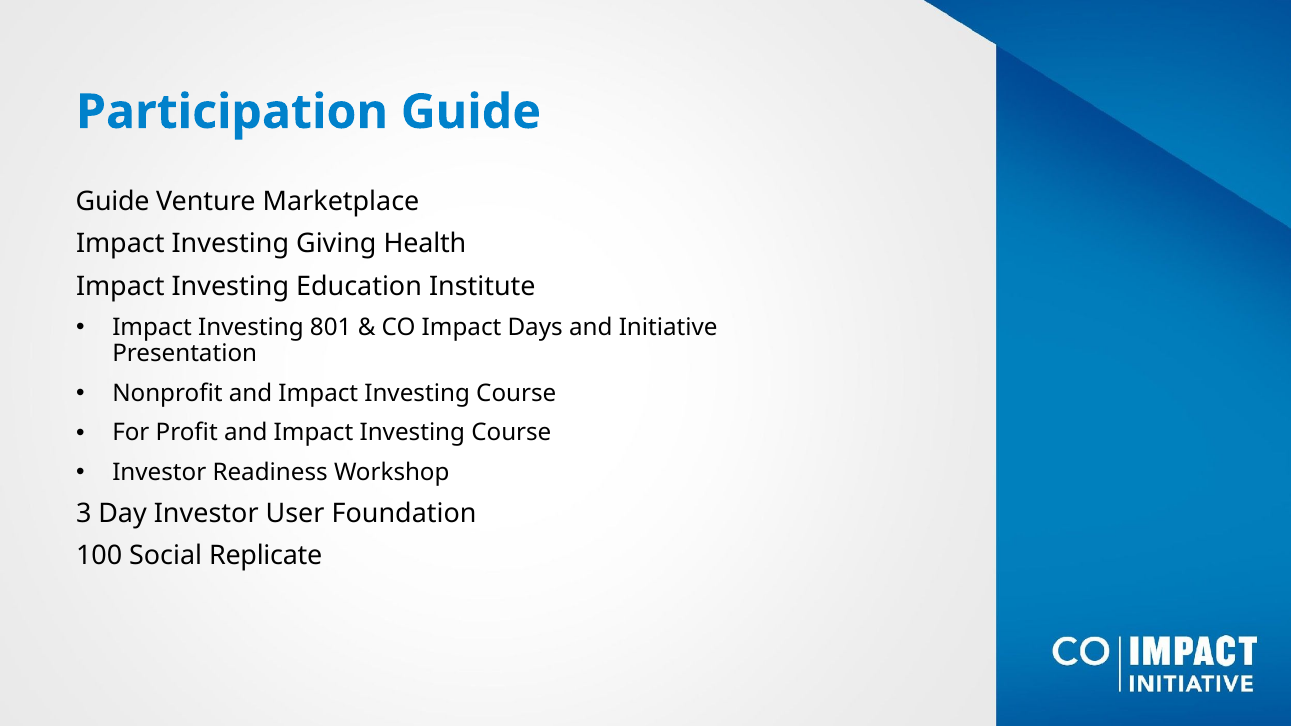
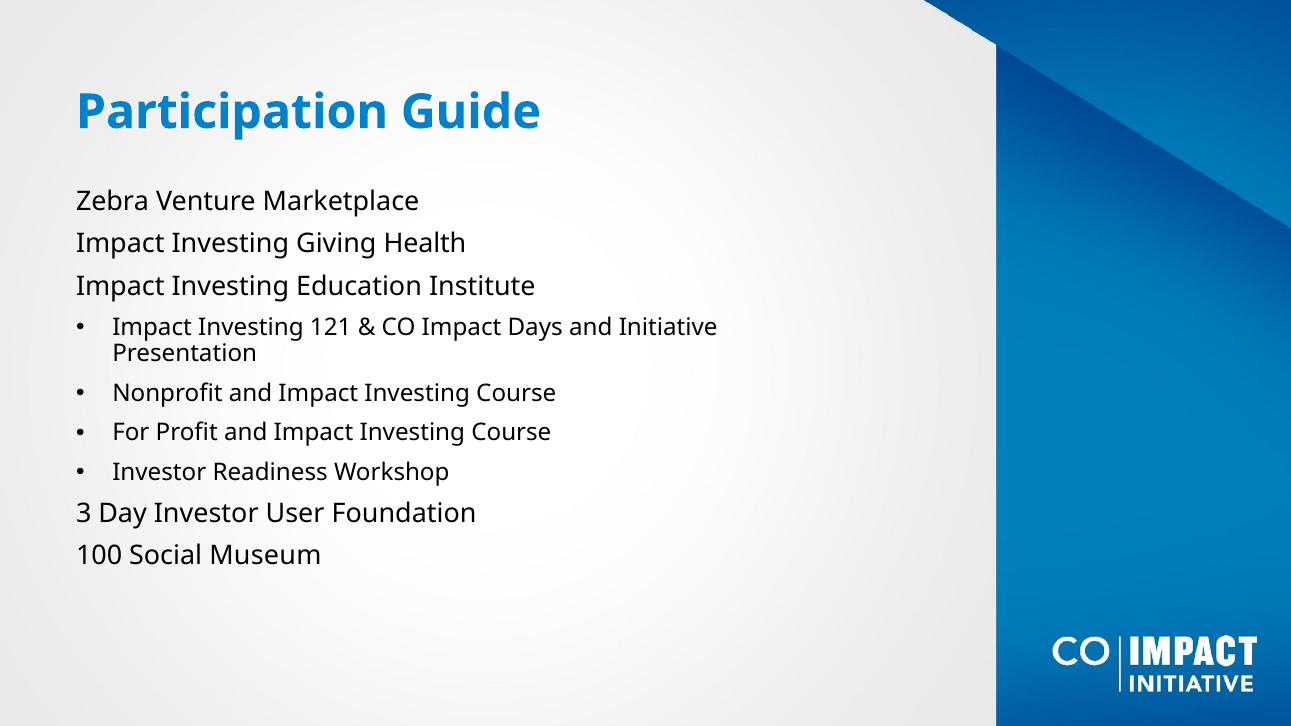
Guide: Guide -> Zebra (113, 202)
801: 801 -> 121 (331, 328)
Replicate: Replicate -> Museum (265, 556)
